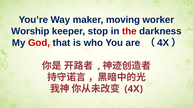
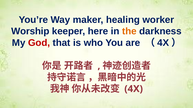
moving: moving -> healing (123, 20)
stop: stop -> here (98, 31)
the colour: red -> orange (129, 31)
